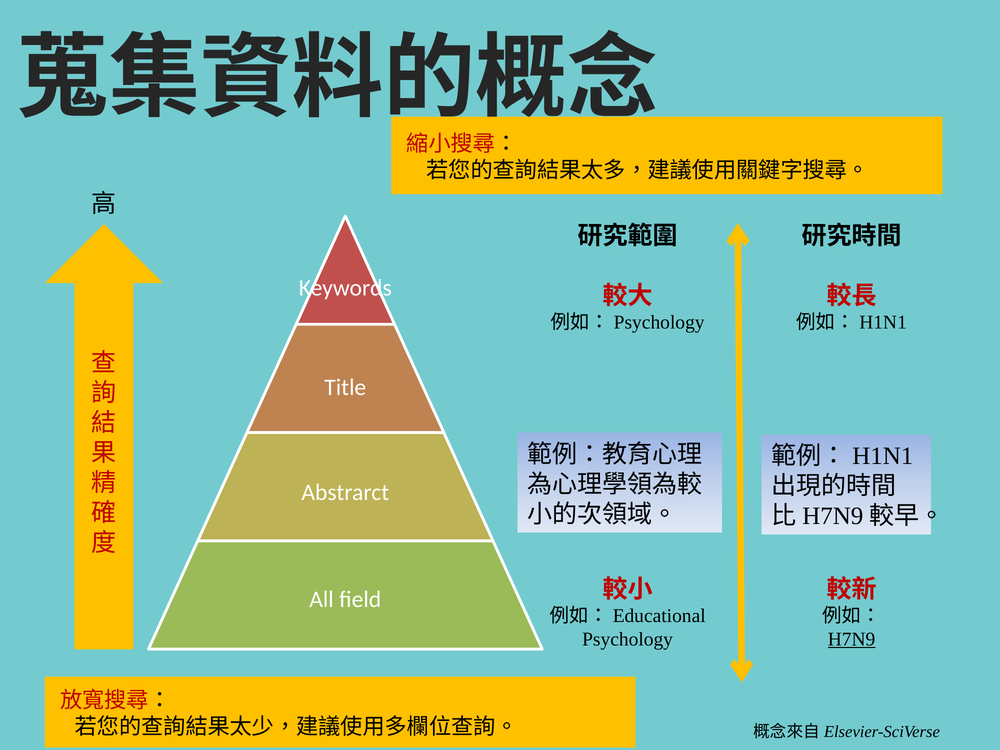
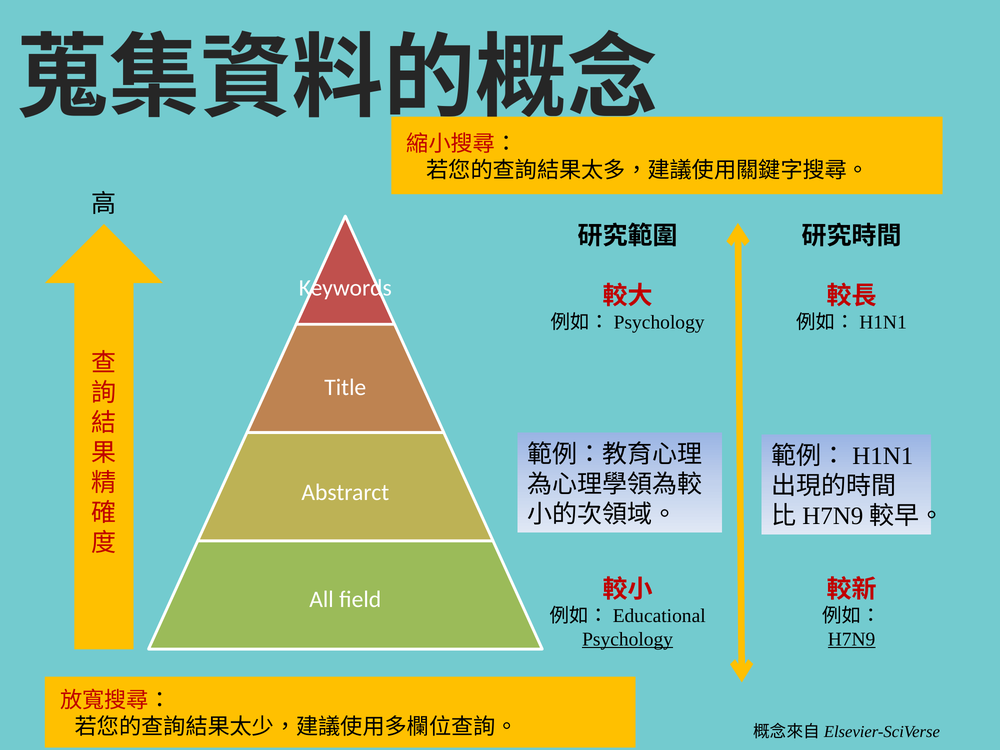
Psychology underline: none -> present (628, 639)
